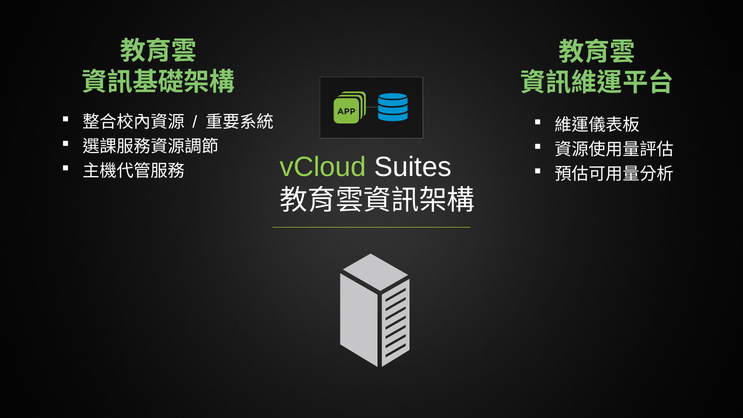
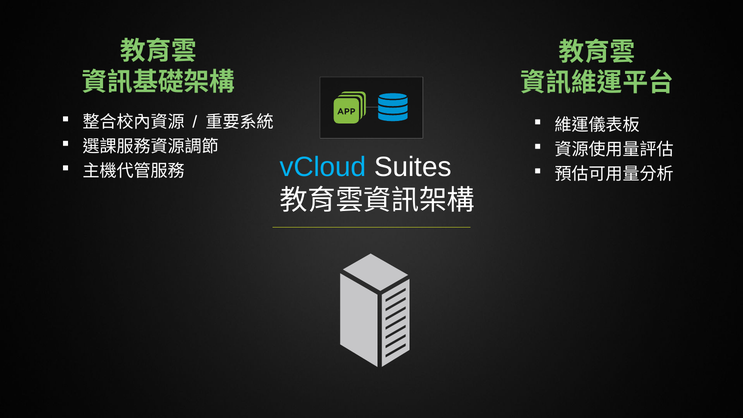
vCloud colour: light green -> light blue (323, 167)
